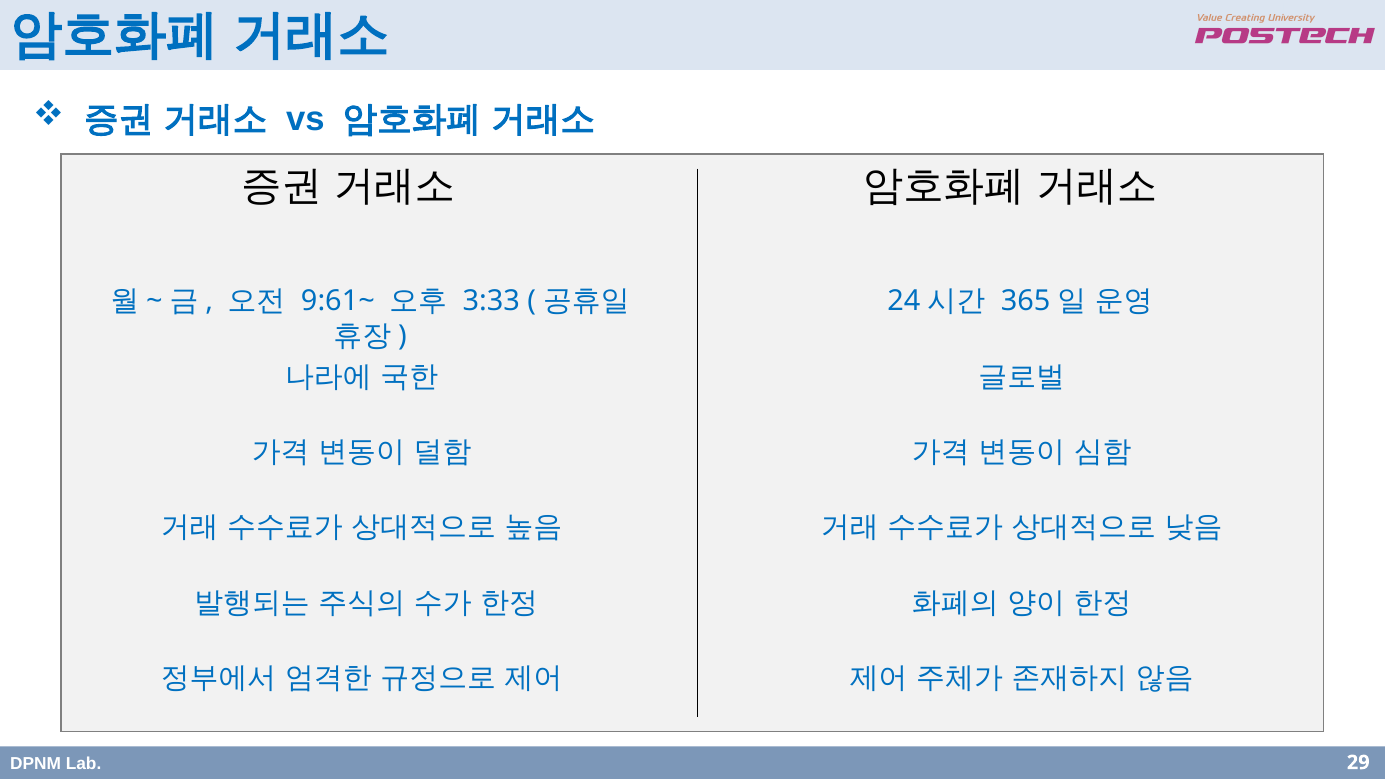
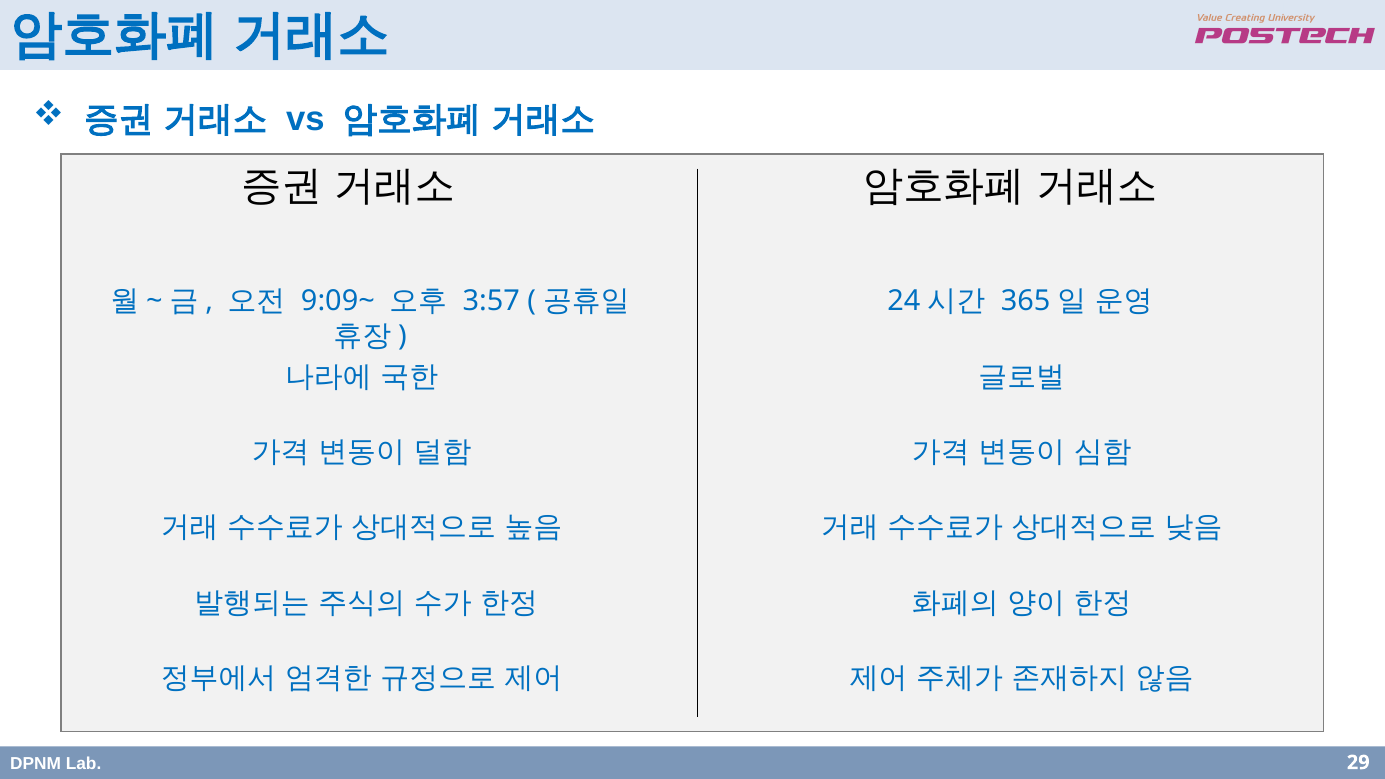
9:61~: 9:61~ -> 9:09~ (338, 301)
3:33: 3:33 -> 3:57 (491, 301)
